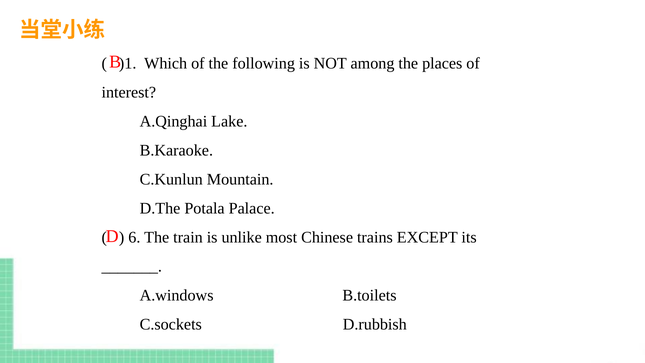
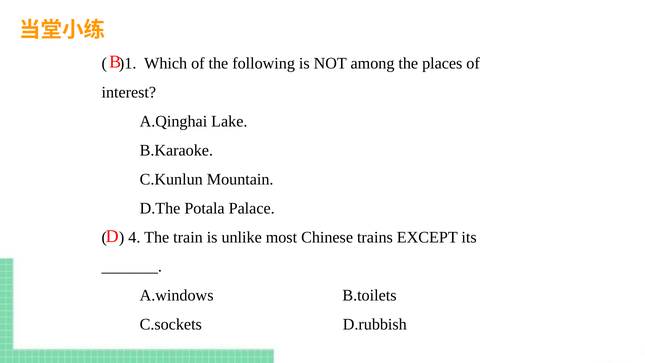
6: 6 -> 4 (134, 237)
